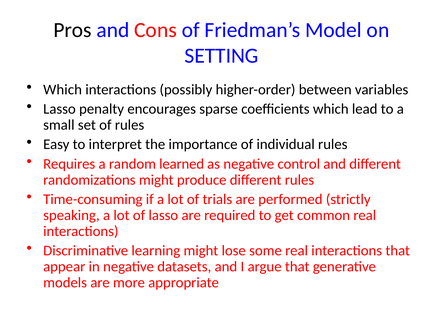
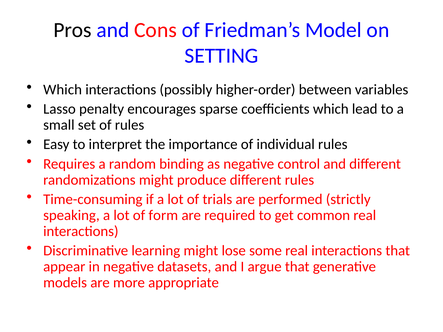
learned: learned -> binding (182, 164)
of lasso: lasso -> form (163, 215)
